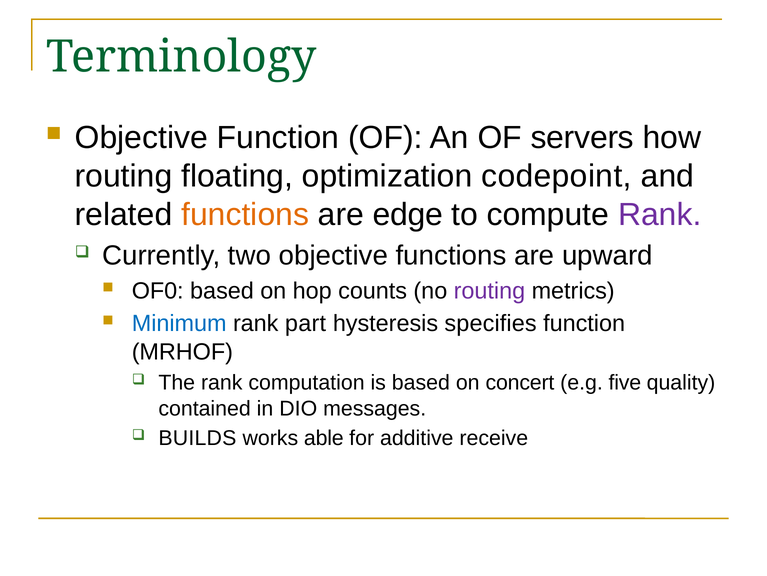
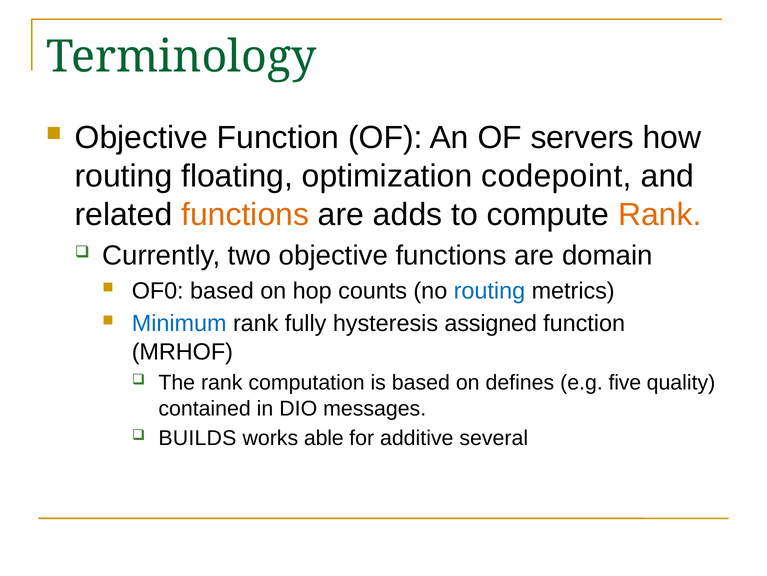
edge: edge -> adds (408, 214)
Rank colour: purple -> orange (660, 214)
upward: upward -> domain (607, 255)
routing colour: purple -> blue (489, 291)
part: part -> fully (306, 323)
specifies: specifies -> assigned (491, 323)
concert: concert -> defines (520, 382)
receive: receive -> several (494, 438)
